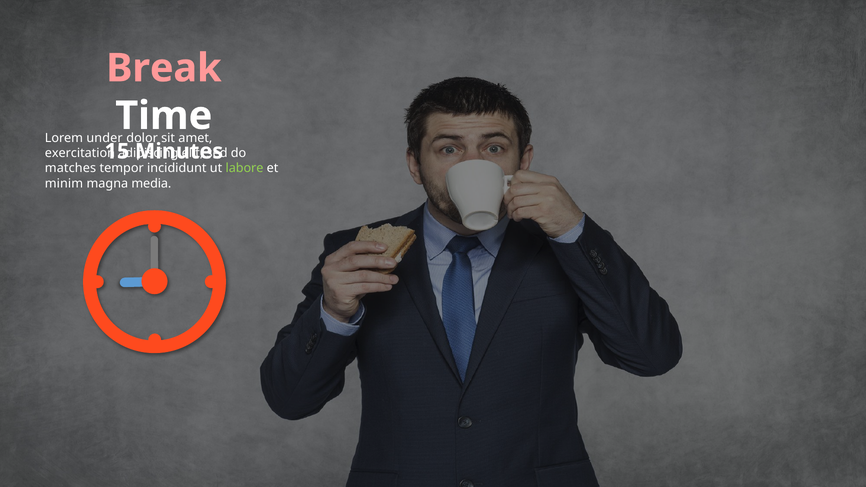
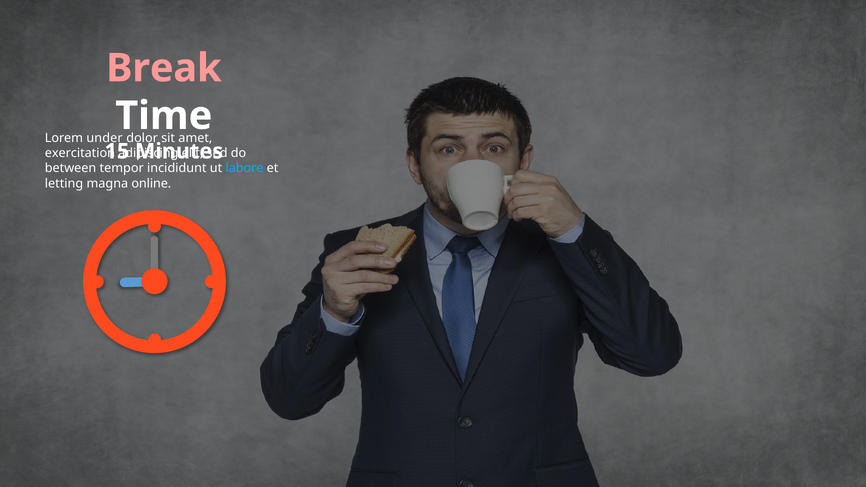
matches: matches -> between (71, 168)
labore colour: light green -> light blue (244, 168)
minim: minim -> letting (64, 183)
media: media -> online (151, 183)
